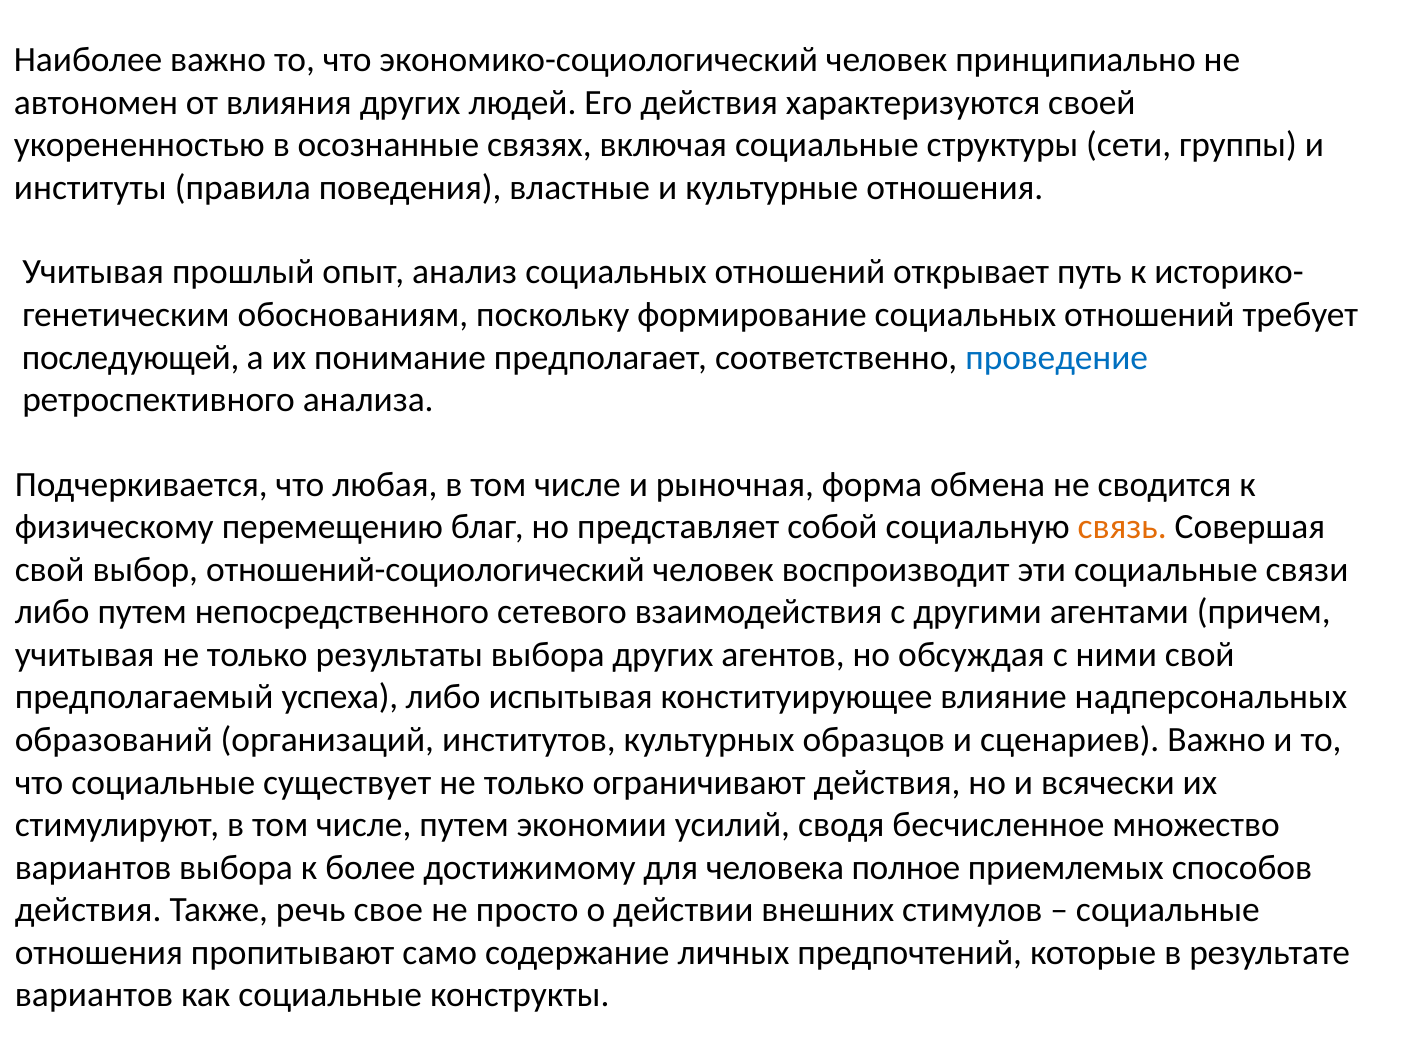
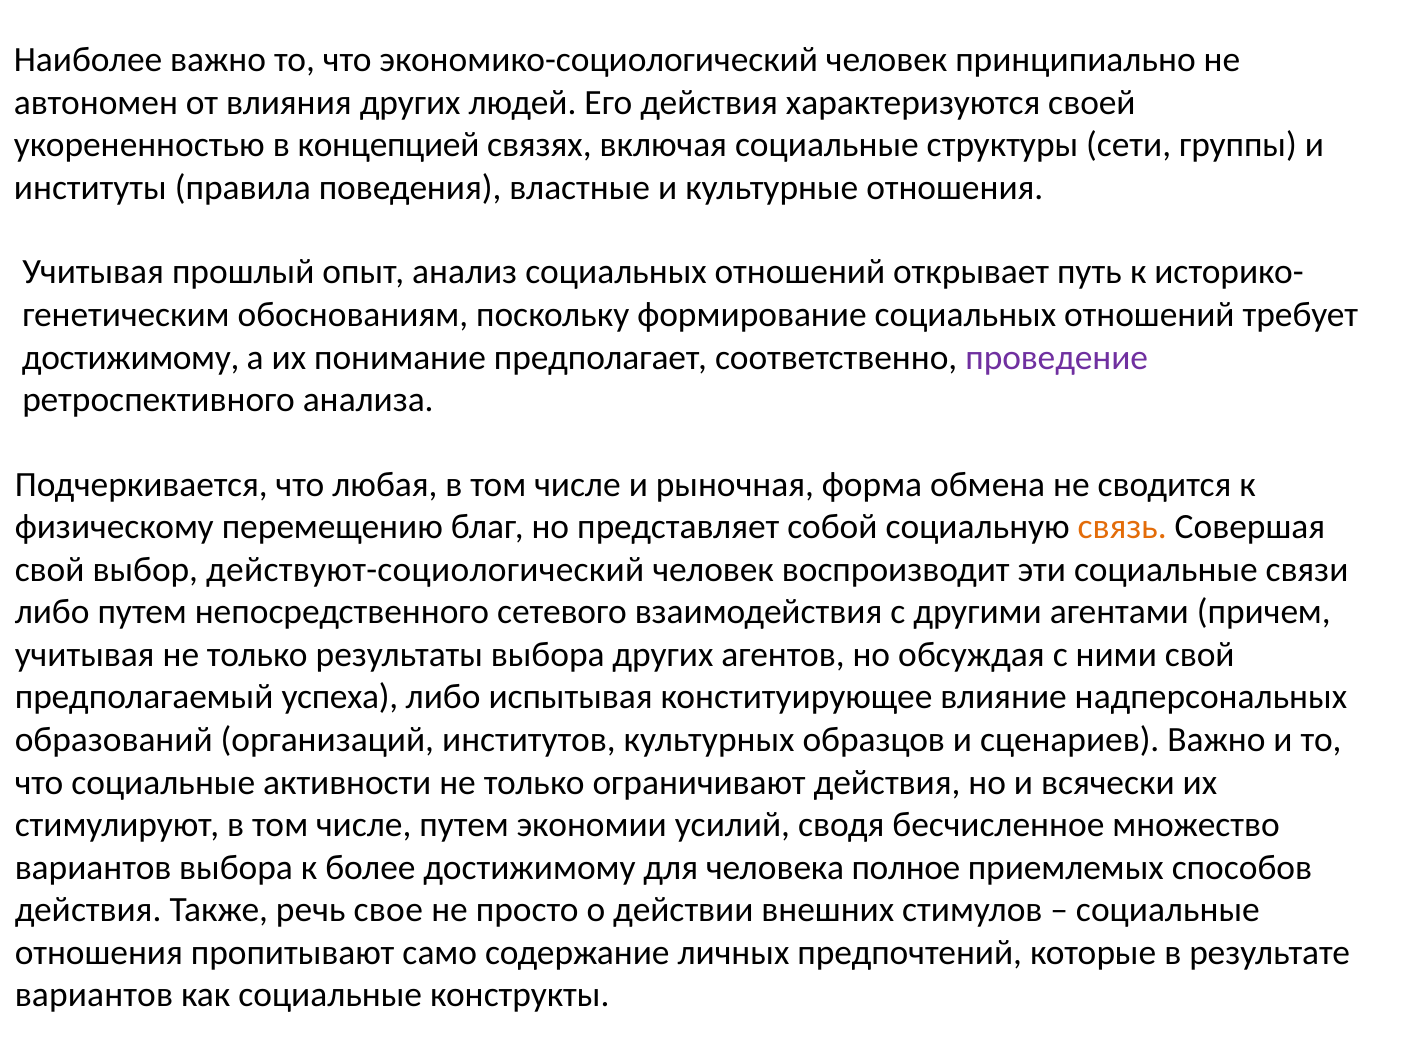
осознанные: осознанные -> концепцией (389, 145)
последующей: последующей -> достижимому (131, 357)
проведение colour: blue -> purple (1057, 357)
отношений-социологический: отношений-социологический -> действуют-социологический (425, 569)
существует: существует -> активности (347, 782)
